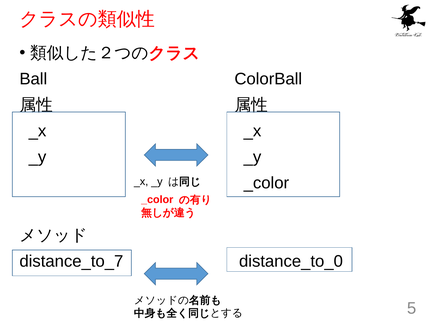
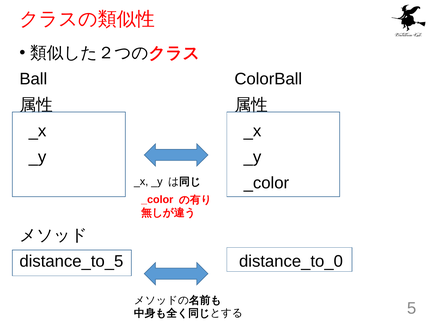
distance_to_7: distance_to_7 -> distance_to_5 (71, 262)
